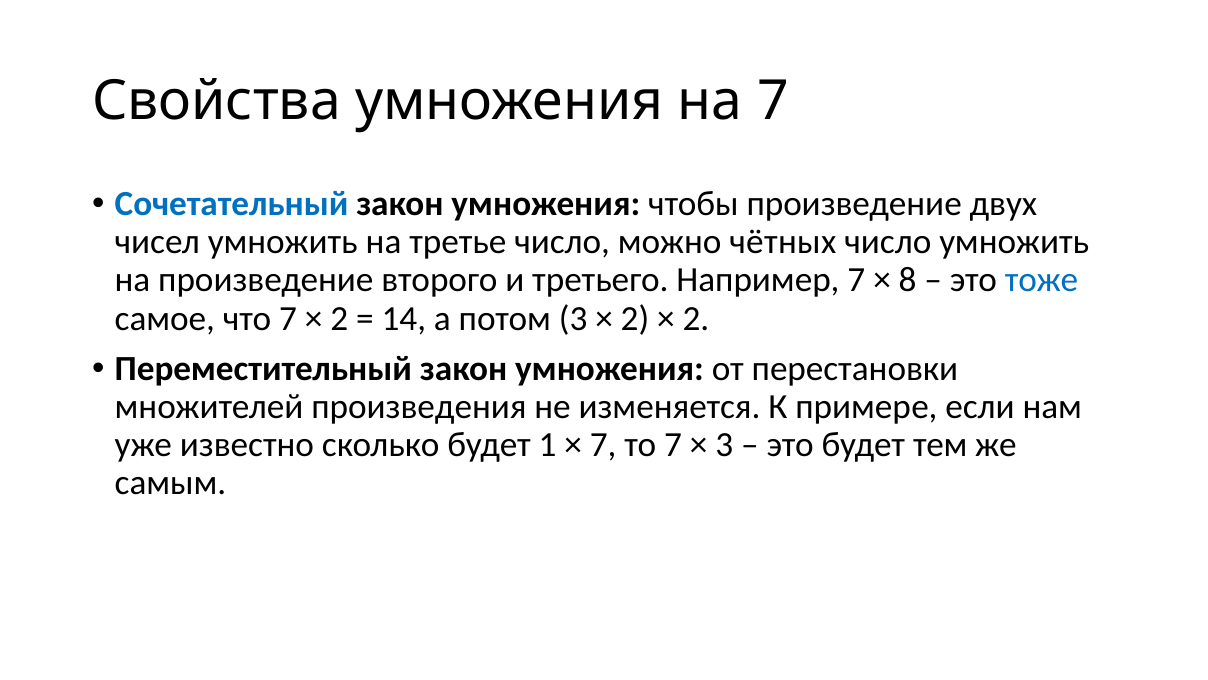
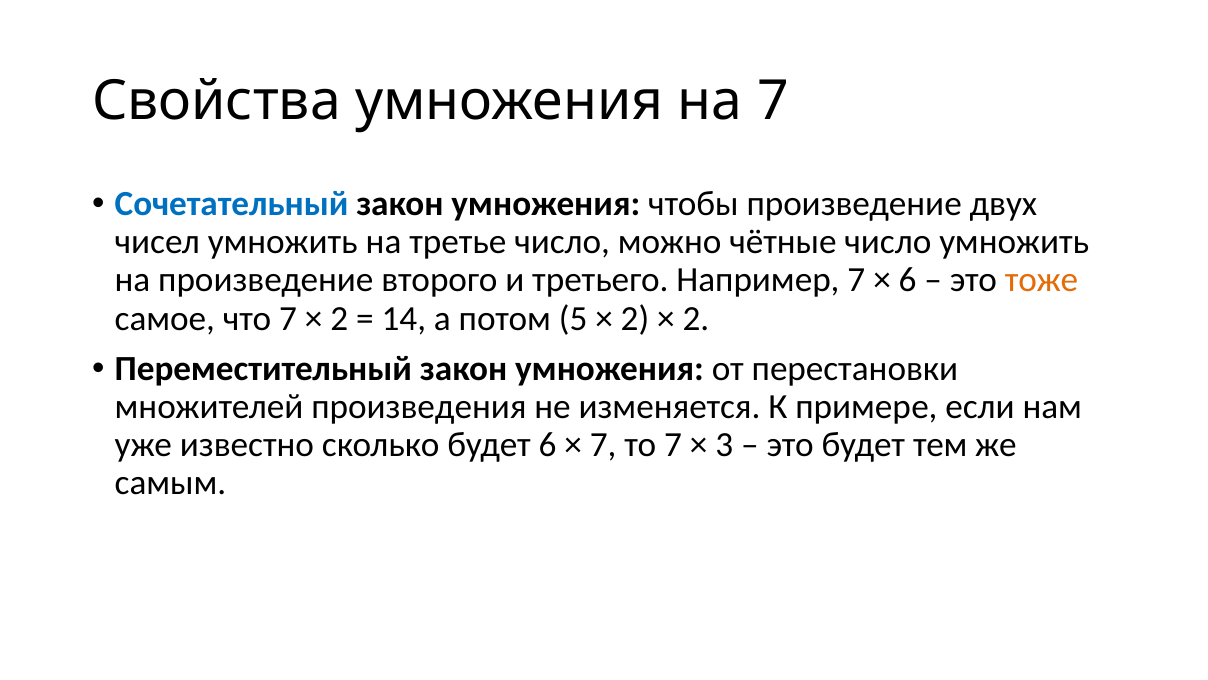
чётных: чётных -> чётные (783, 242)
8: 8 -> 6 (908, 280)
тоже colour: blue -> orange (1041, 280)
потом 3: 3 -> 5 (573, 318)
будет 1: 1 -> 6 (548, 445)
